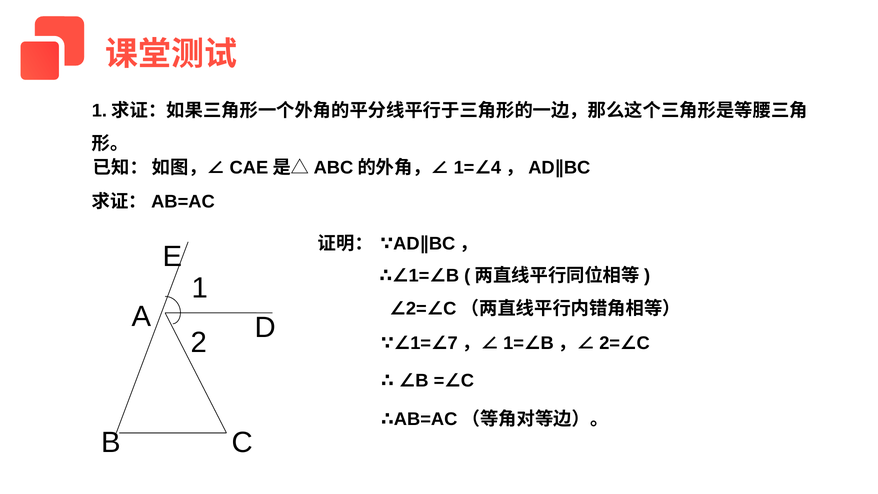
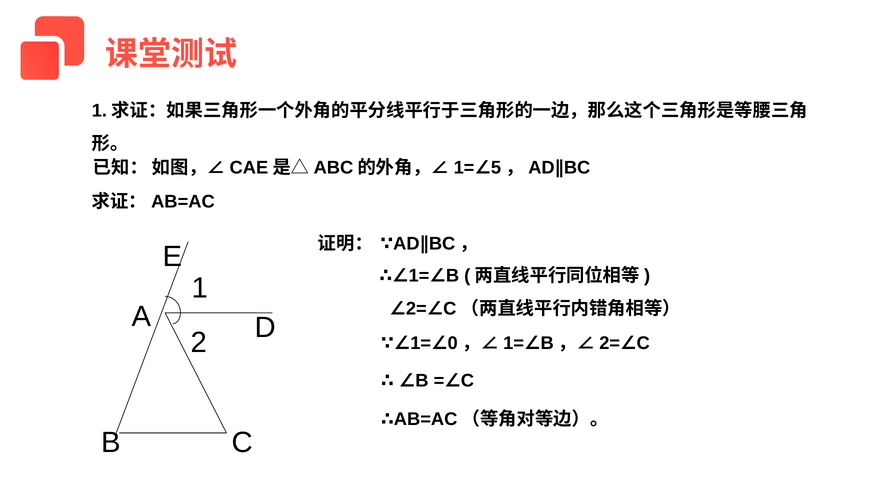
4: 4 -> 5 (496, 168)
7: 7 -> 0 (453, 343)
